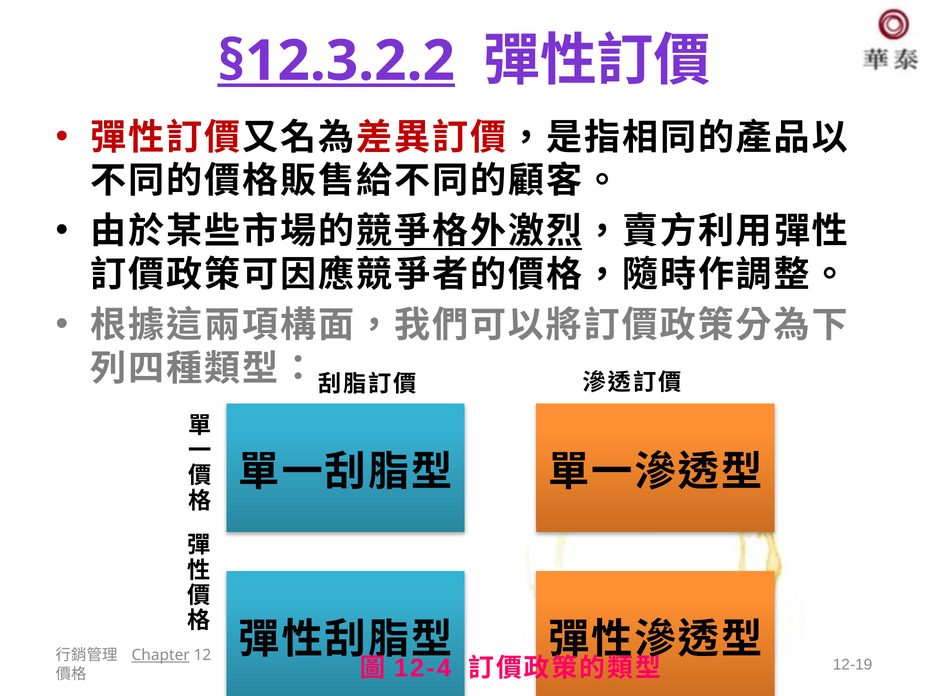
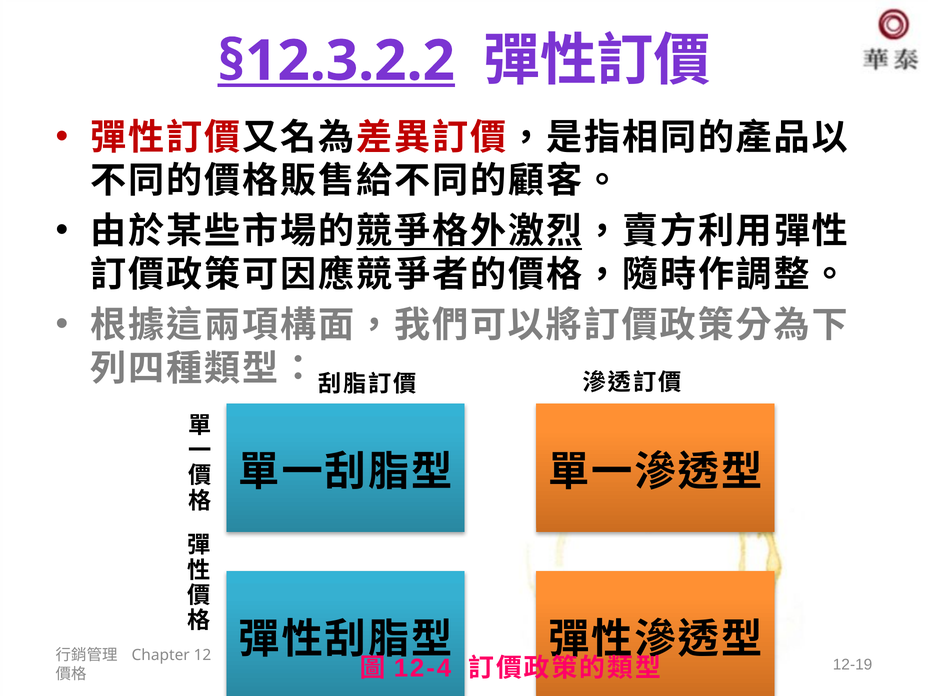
Chapter underline: present -> none (161, 655)
